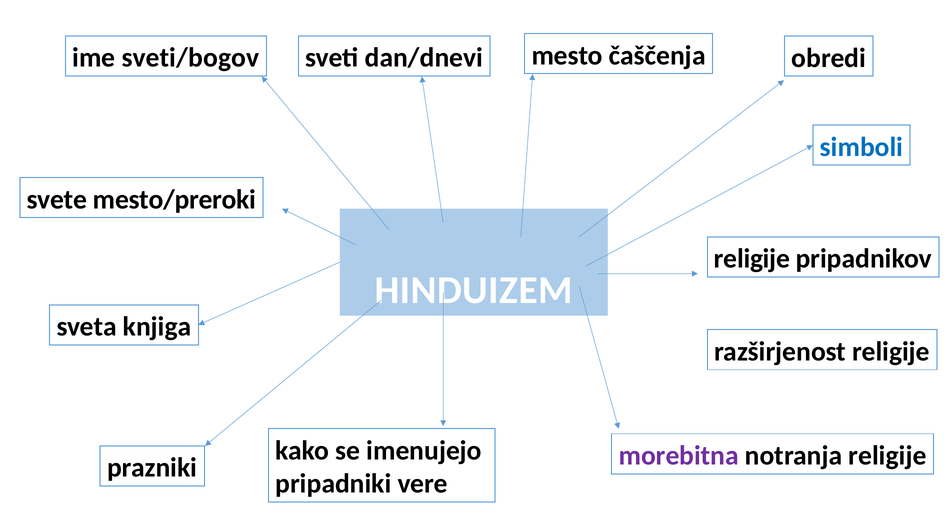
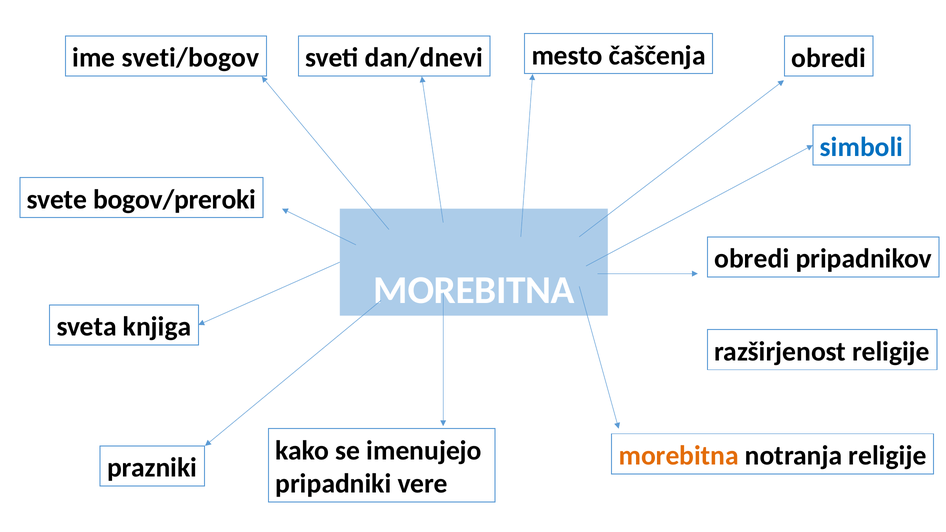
mesto/preroki: mesto/preroki -> bogov/preroki (174, 199)
religije: religije -> obredi (752, 259)
HINDUIZEM: HINDUIZEM -> MOREBITNA (474, 290)
morebitna colour: purple -> orange (679, 456)
